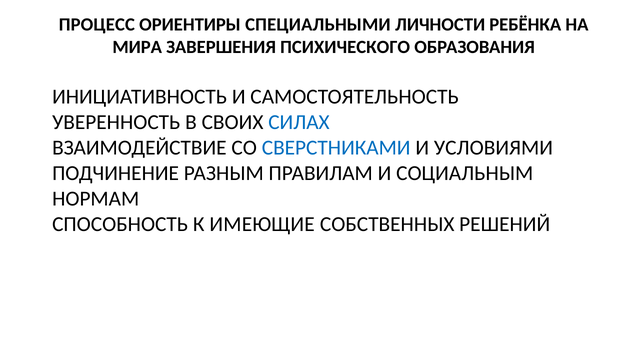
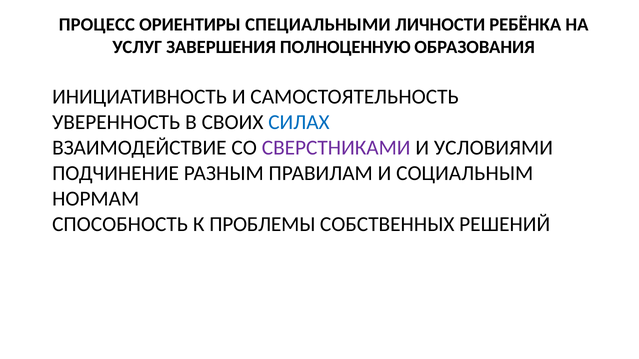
МИРА: МИРА -> УСЛУГ (137, 47)
ПСИХИЧЕСКОГО: ПСИХИЧЕСКОГО -> ПОЛНОЦЕННУЮ (345, 47)
СВЕРСТНИКАМИ colour: blue -> purple (336, 148)
ИМЕЮЩИЕ: ИМЕЮЩИЕ -> ПРОБЛЕМЫ (262, 225)
